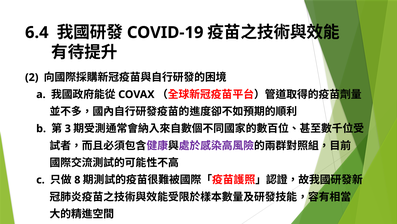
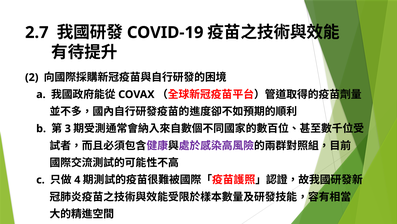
6.4: 6.4 -> 2.7 (37, 32)
8: 8 -> 4 (77, 179)
